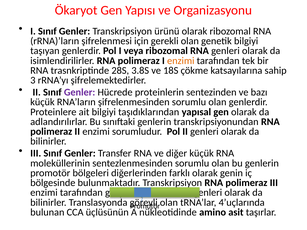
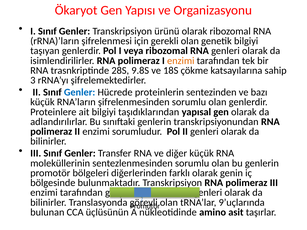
3.8S: 3.8S -> 9.8S (140, 71)
Genler colour: purple -> blue (80, 92)
4’uçlarında: 4’uçlarında -> 9’uçlarında (242, 203)
